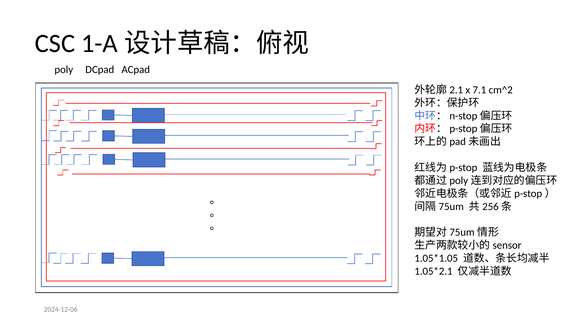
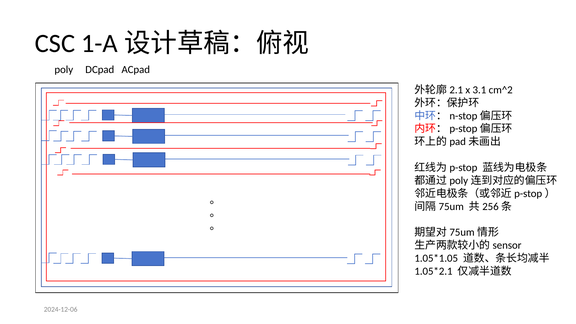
7.1: 7.1 -> 3.1 (479, 90)
